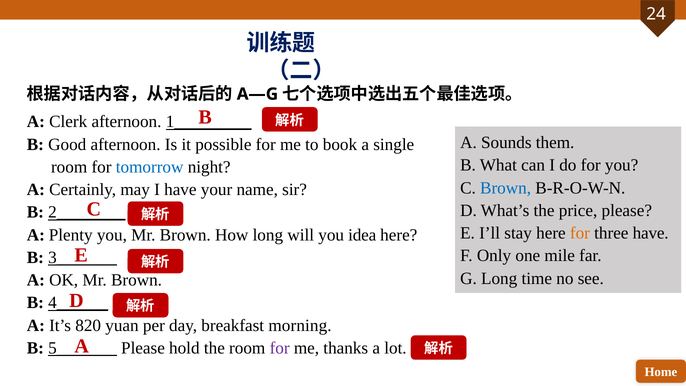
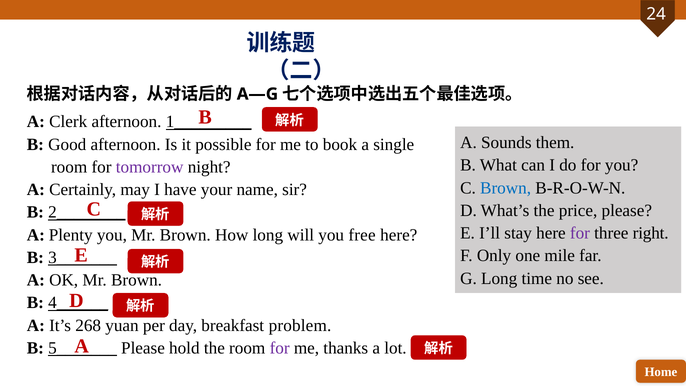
tomorrow colour: blue -> purple (150, 167)
for colour: orange -> purple (580, 233)
three have: have -> right (651, 233)
idea: idea -> free (362, 235)
820: 820 -> 268 (88, 325)
morning: morning -> problem (300, 325)
